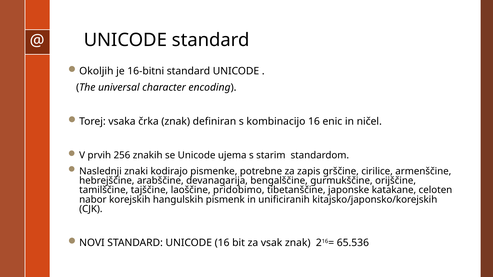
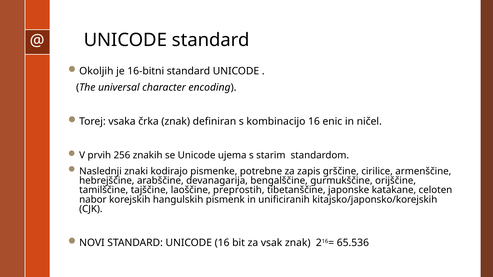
pridobimo: pridobimo -> preprostih (239, 190)
